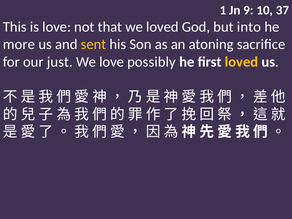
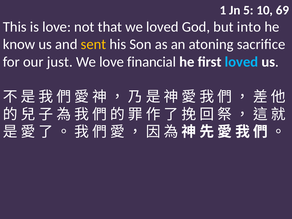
9: 9 -> 5 (248, 10)
37: 37 -> 69 (282, 10)
more: more -> know (19, 44)
possibly: possibly -> financial (152, 62)
loved colour: yellow -> light blue (241, 62)
